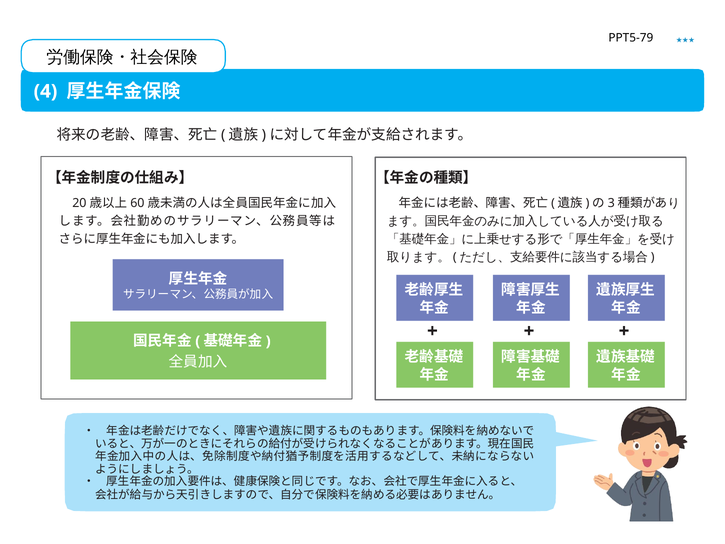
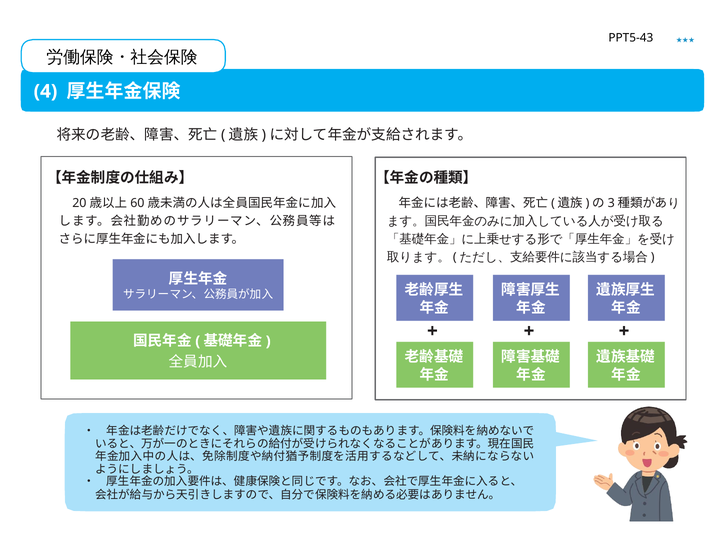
PPT5-79: PPT5-79 -> PPT5-43 (631, 38)
